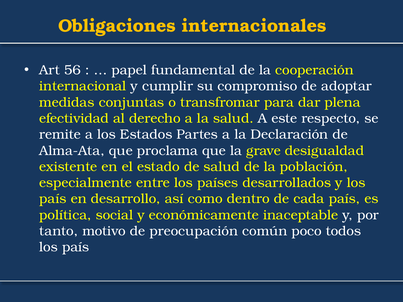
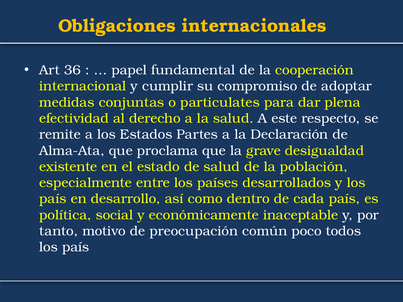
56: 56 -> 36 (72, 70)
transfromar: transfromar -> particulates (220, 102)
